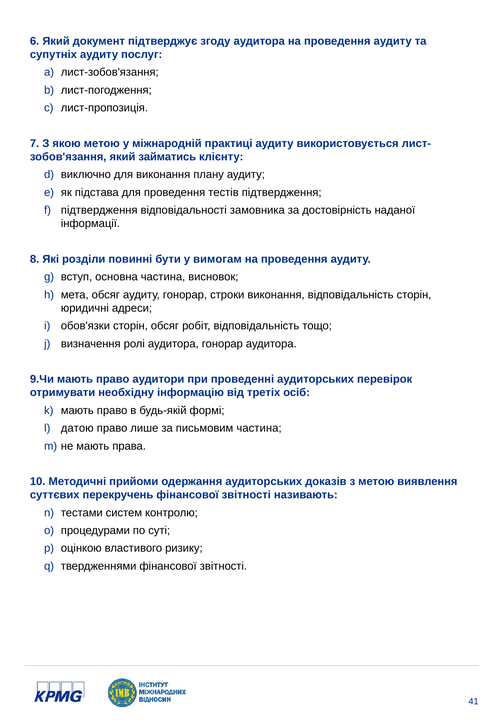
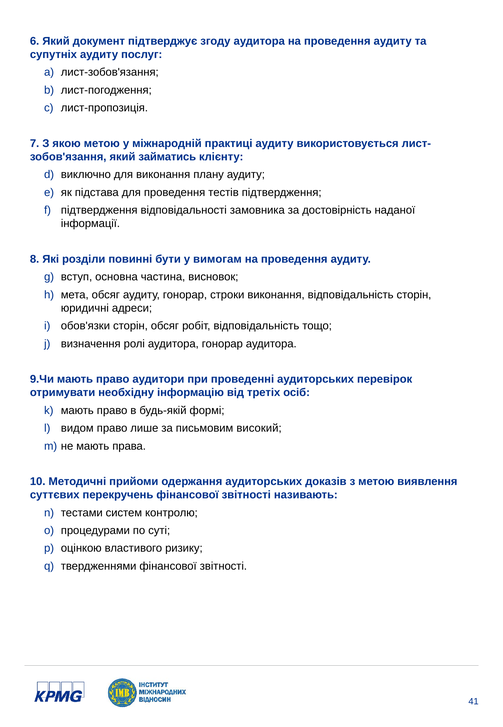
датою: датою -> видом (77, 428)
письмовим частина: частина -> високий (259, 428)
